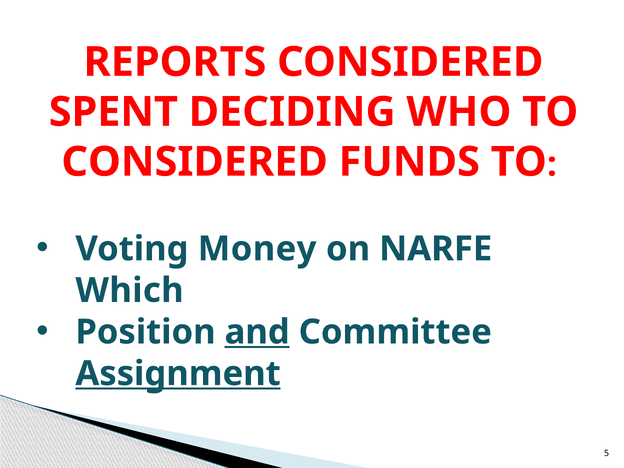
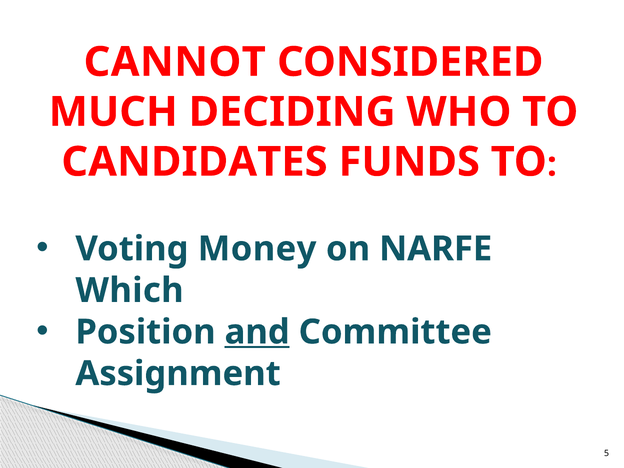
REPORTS: REPORTS -> CANNOT (175, 62)
SPENT: SPENT -> MUCH (113, 112)
CONSIDERED: CONSIDERED -> CANDIDATES (195, 162)
Assignment underline: present -> none (178, 374)
